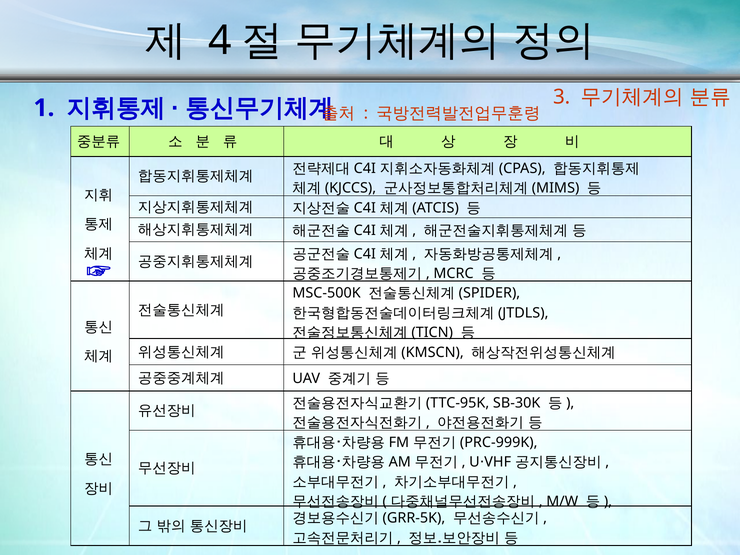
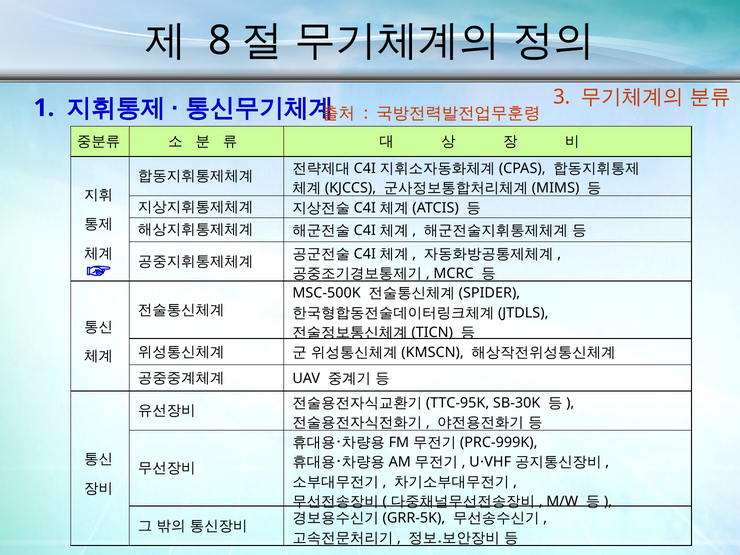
4: 4 -> 8 (220, 41)
